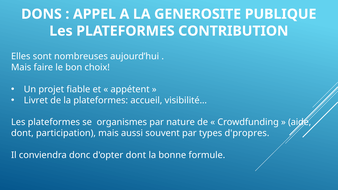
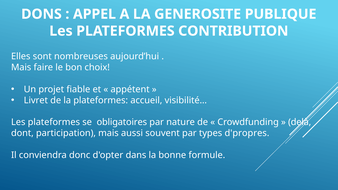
organismes: organismes -> obligatoires (122, 122)
aide: aide -> delà (300, 122)
d'opter dont: dont -> dans (136, 155)
